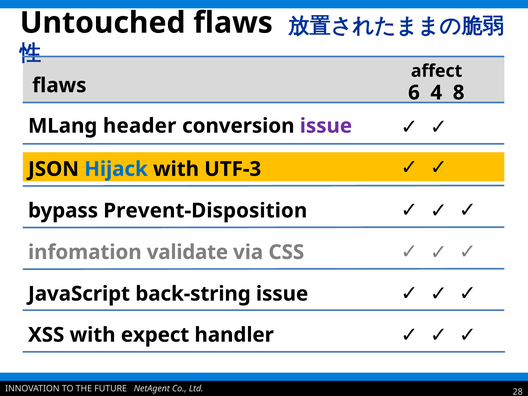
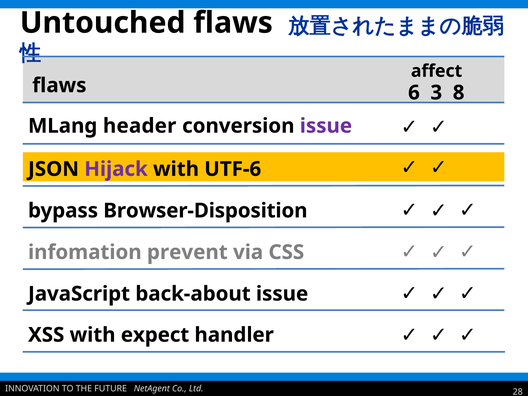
4: 4 -> 3 (436, 93)
Hijack colour: blue -> purple (116, 169)
UTF-3: UTF-3 -> UTF-6 (233, 169)
Prevent-Disposition: Prevent-Disposition -> Browser-Disposition (205, 211)
validate: validate -> prevent (187, 252)
back-string: back-string -> back-about (193, 294)
